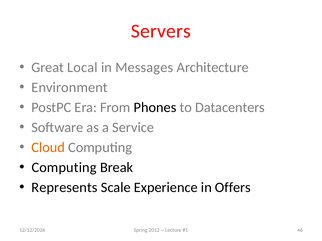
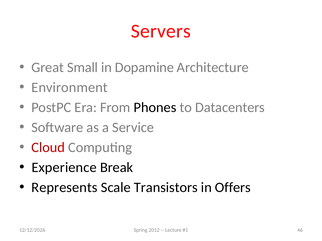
Local: Local -> Small (83, 68)
Messages: Messages -> Dopamine (144, 68)
Cloud colour: orange -> red (48, 148)
Computing: Computing -> Experience (64, 168)
Experience: Experience -> Transistors (166, 188)
